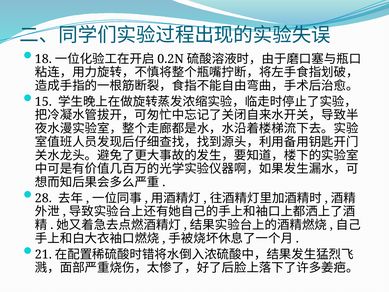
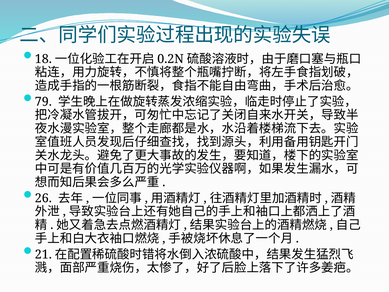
15: 15 -> 79 (43, 102)
28: 28 -> 26 (43, 198)
